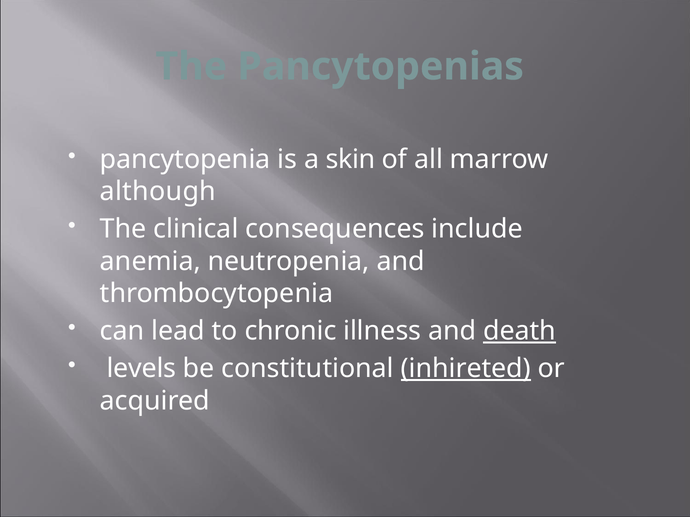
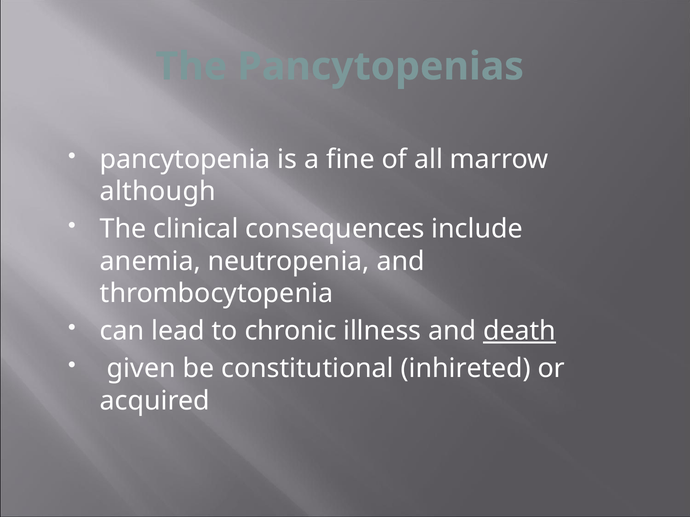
skin: skin -> fine (350, 159)
levels: levels -> given (141, 369)
inhireted underline: present -> none (466, 369)
